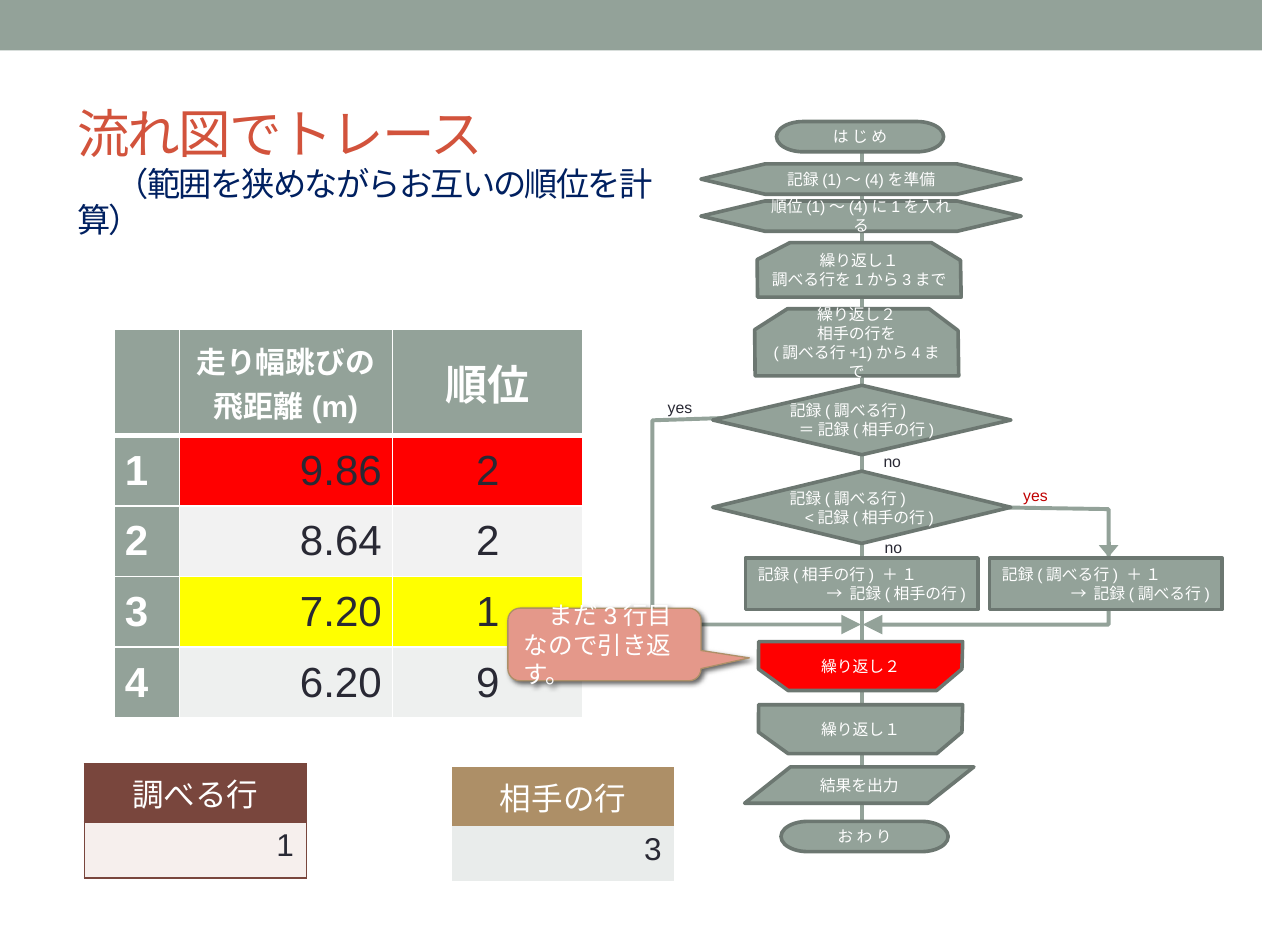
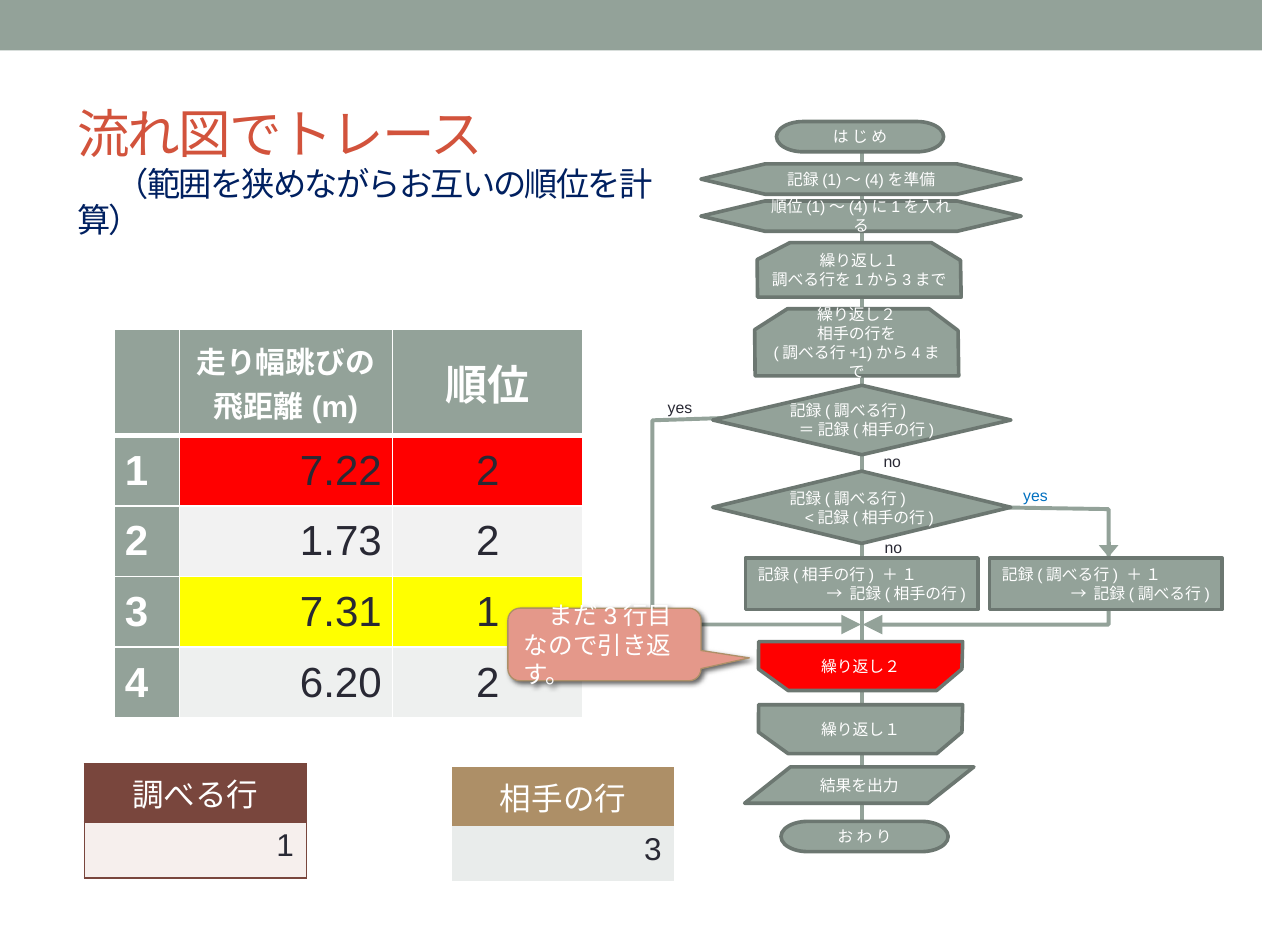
9.86: 9.86 -> 7.22 (341, 472)
yes colour: red -> blue (1035, 496)
8.64: 8.64 -> 1.73 (341, 542)
7.20: 7.20 -> 7.31 (341, 613)
6.20 9: 9 -> 2 (488, 684)
